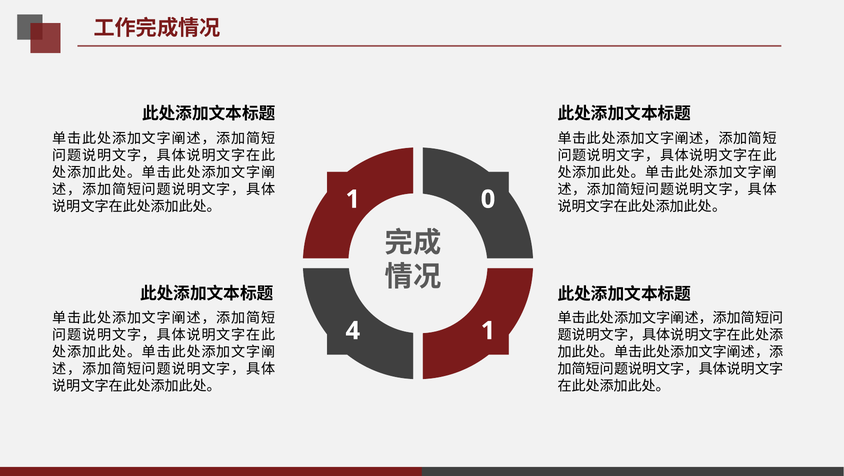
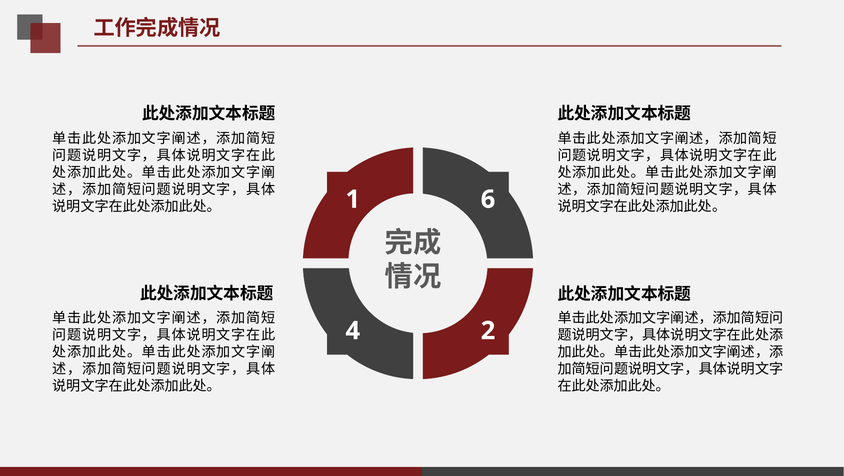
0: 0 -> 6 (488, 199)
4 1: 1 -> 2 (488, 331)
